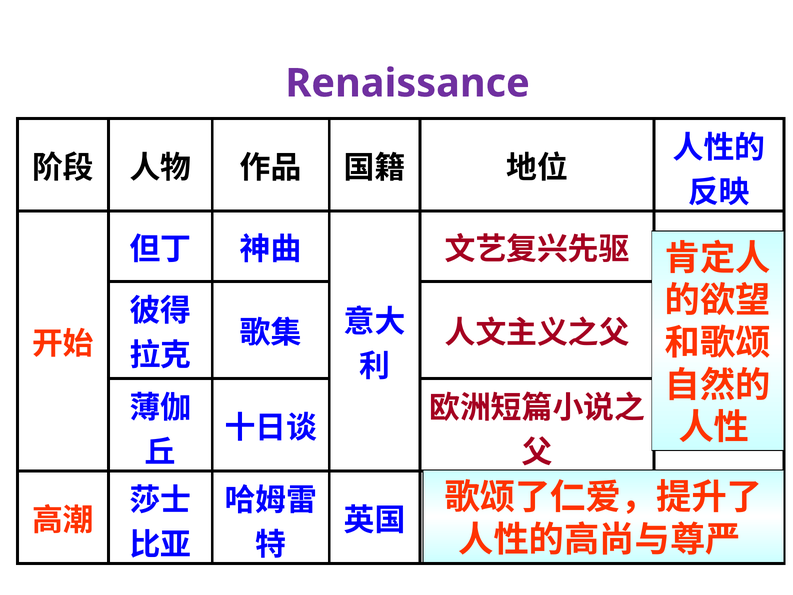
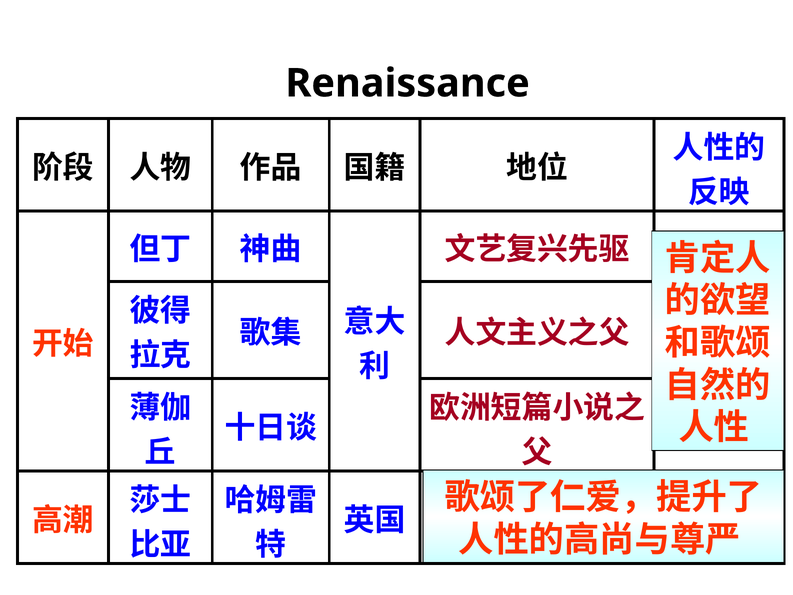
Renaissance colour: purple -> black (408, 83)
